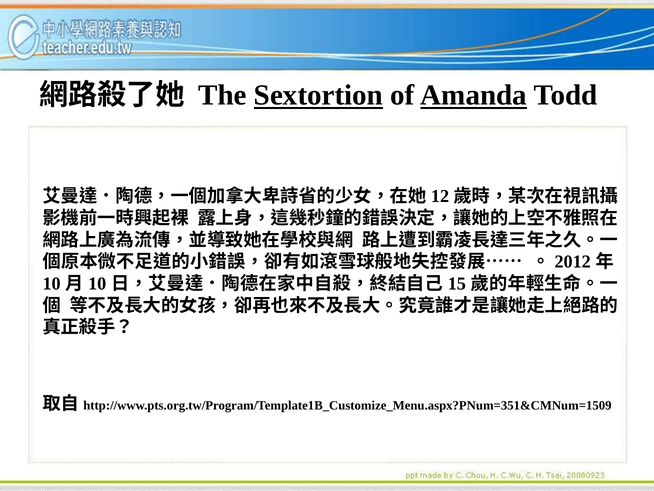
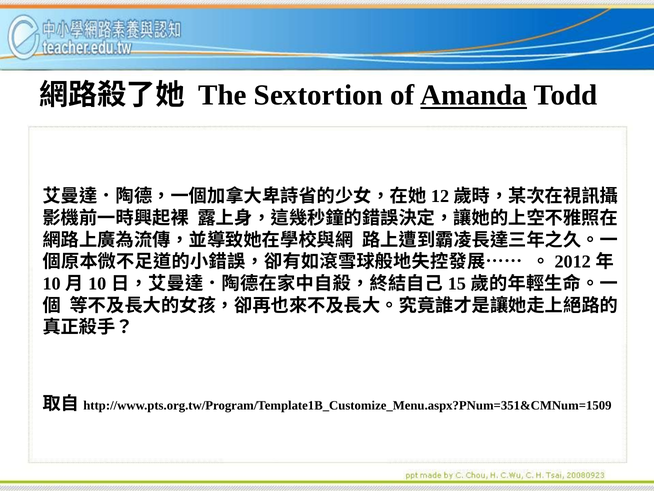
Sextortion underline: present -> none (319, 95)
